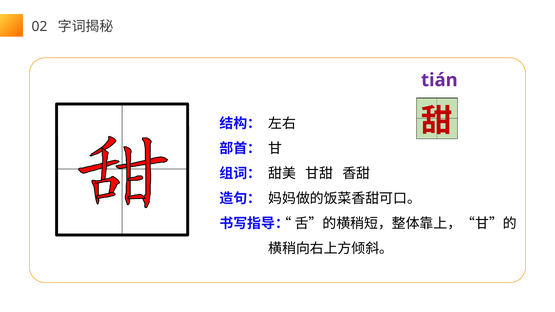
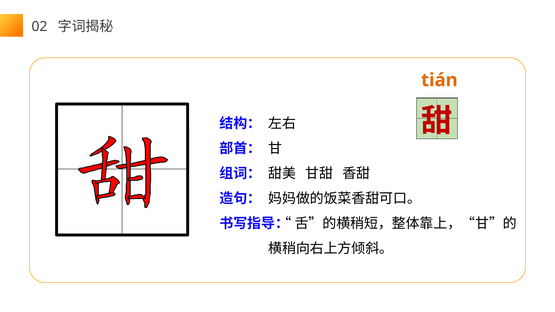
tián colour: purple -> orange (439, 80)
